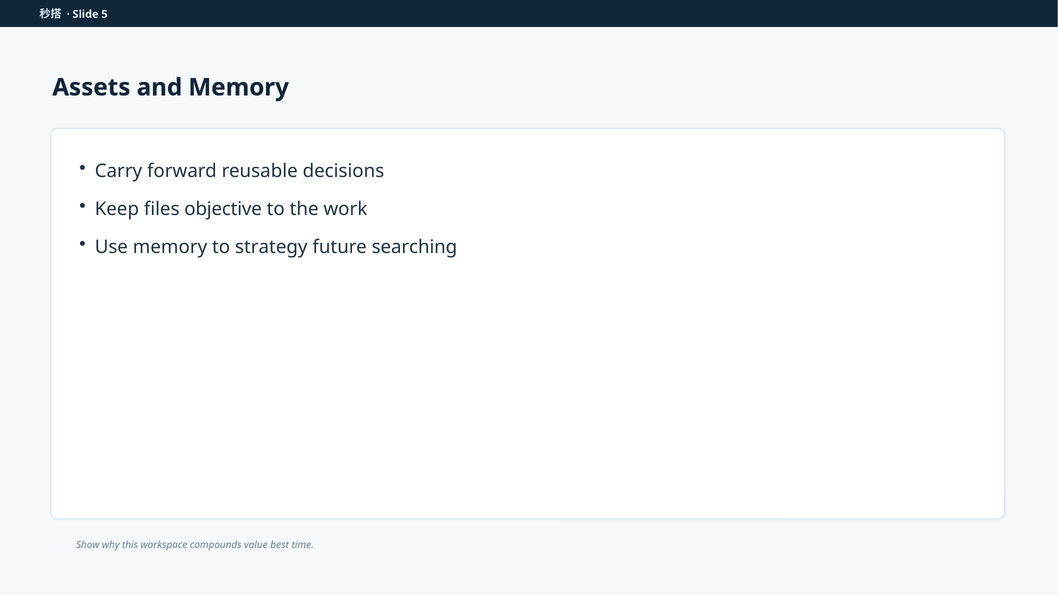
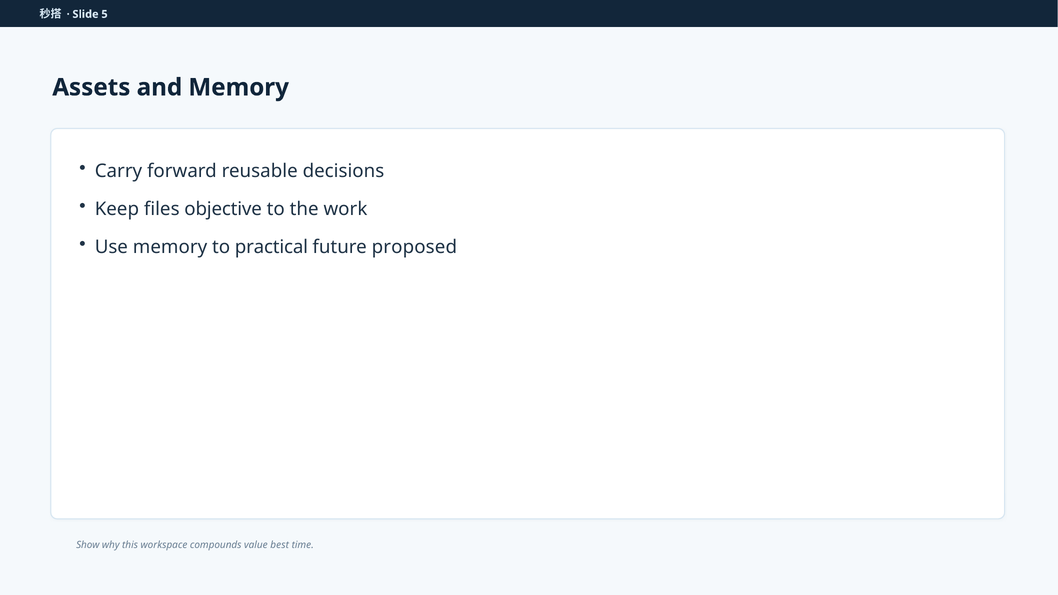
strategy: strategy -> practical (271, 247)
searching: searching -> proposed (414, 247)
